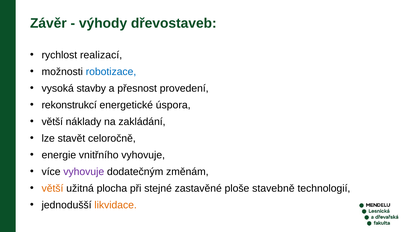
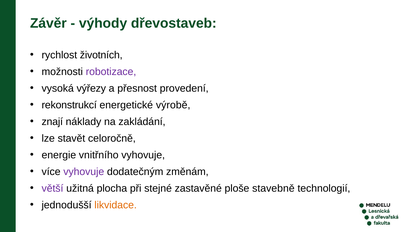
realizací: realizací -> životních (101, 55)
robotizace colour: blue -> purple (111, 72)
stavby: stavby -> výřezy (91, 89)
úspora: úspora -> výrobě (173, 105)
větší: větší -> znají (52, 122)
větší colour: orange -> purple (53, 189)
